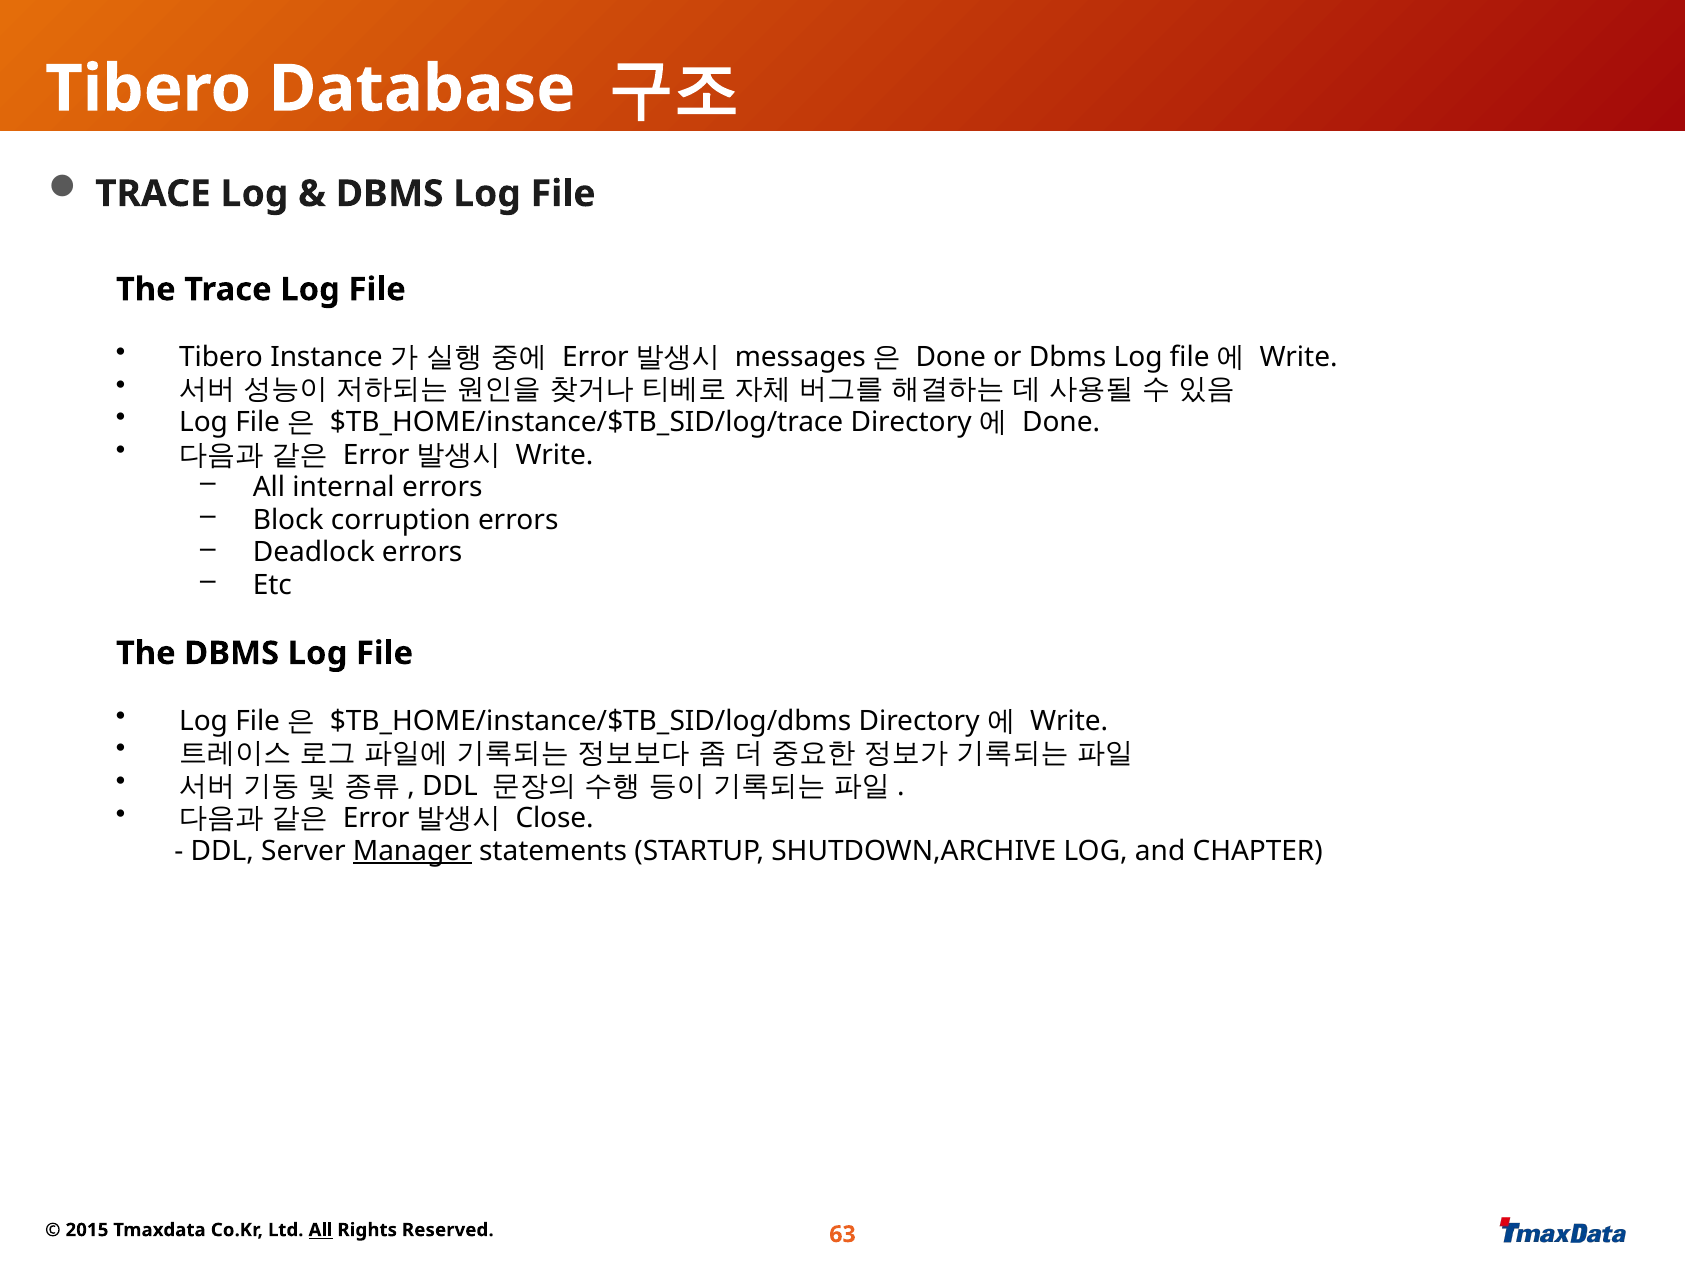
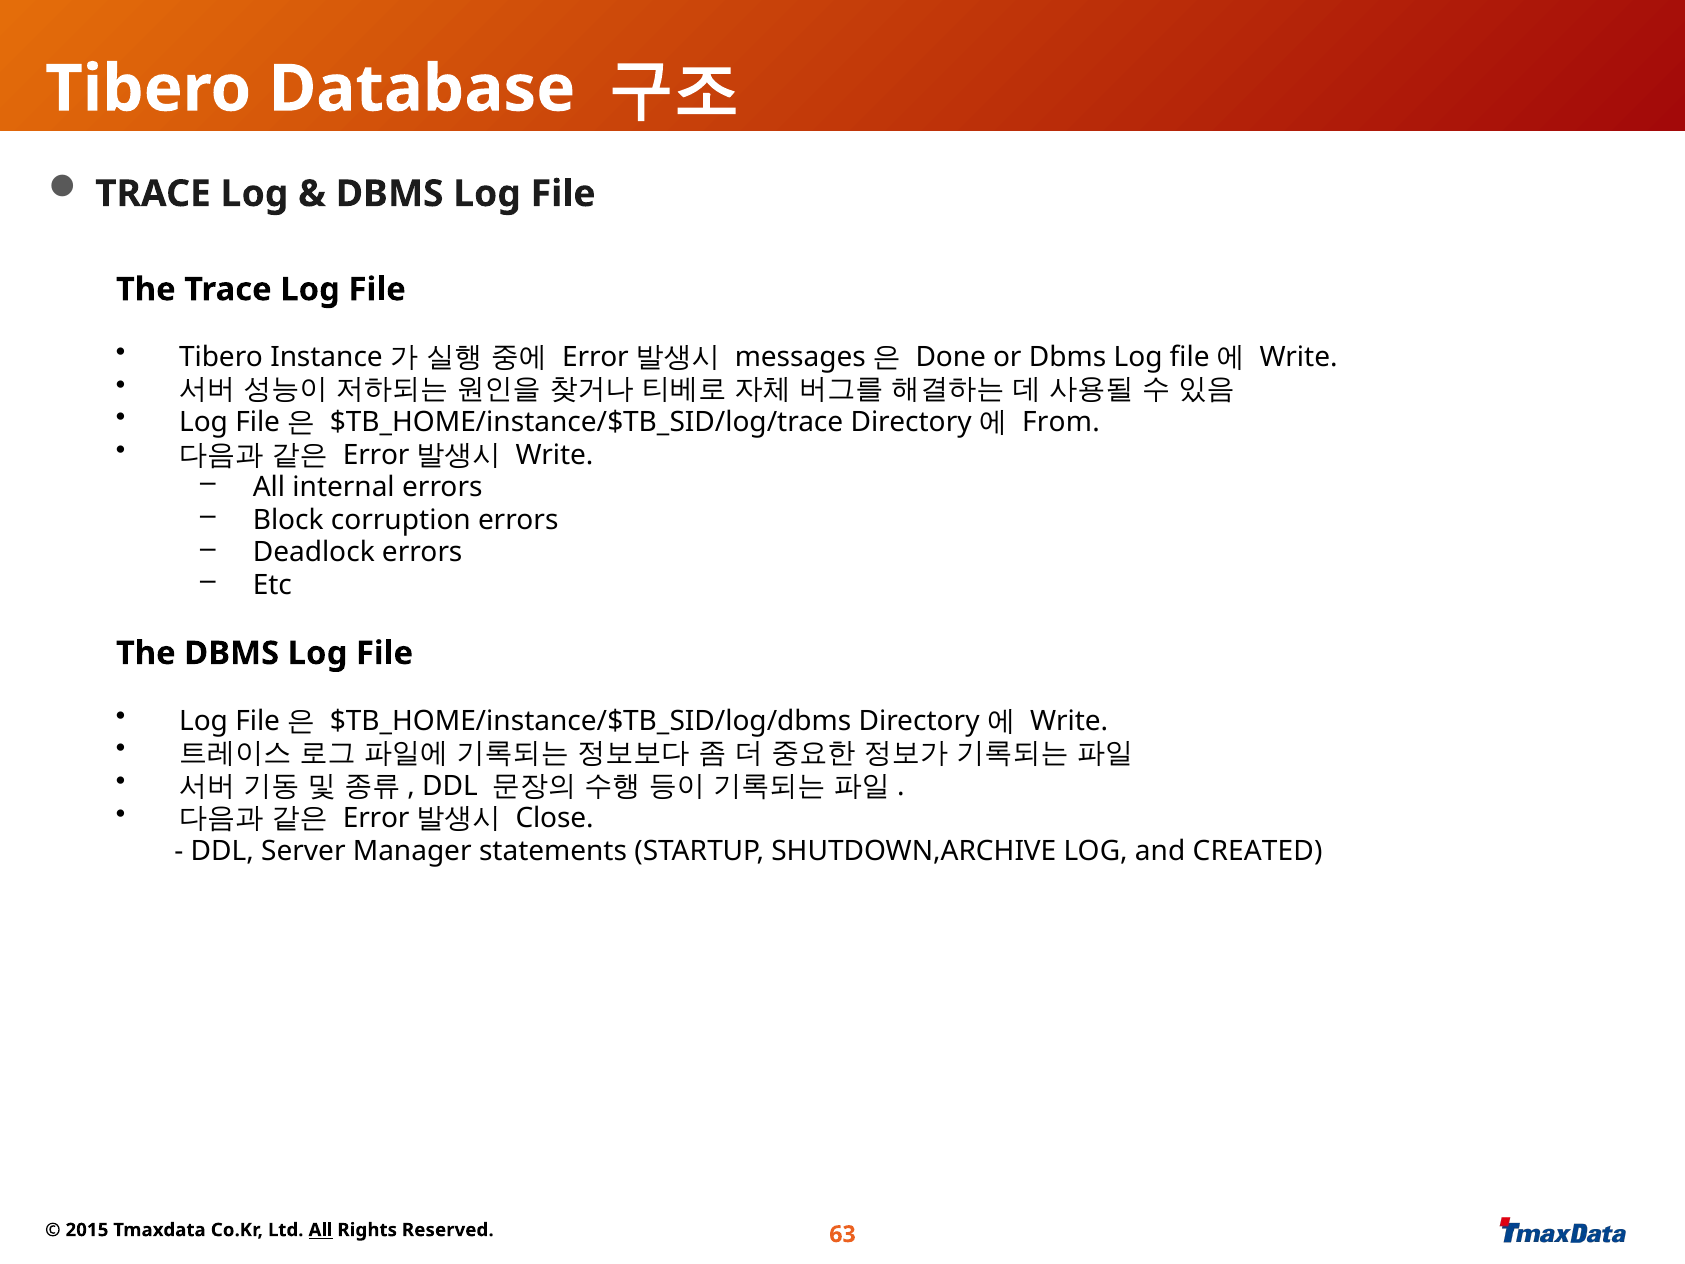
Done: Done -> From (1061, 422)
Manager underline: present -> none (412, 851)
CHAPTER: CHAPTER -> CREATED (1258, 851)
